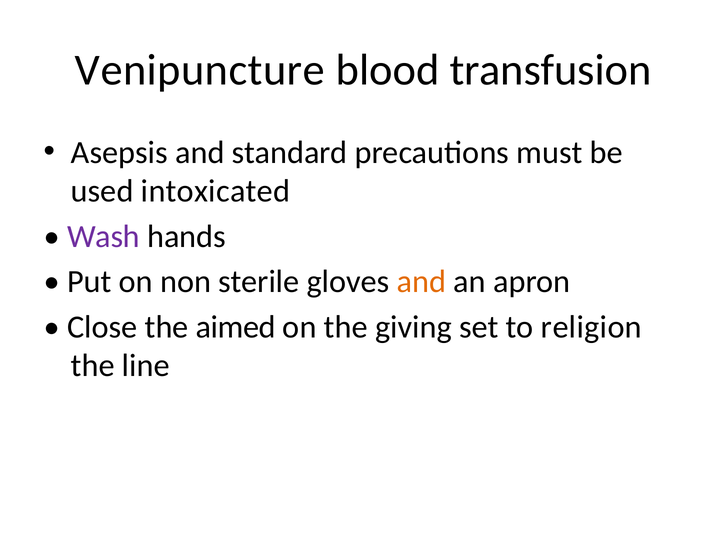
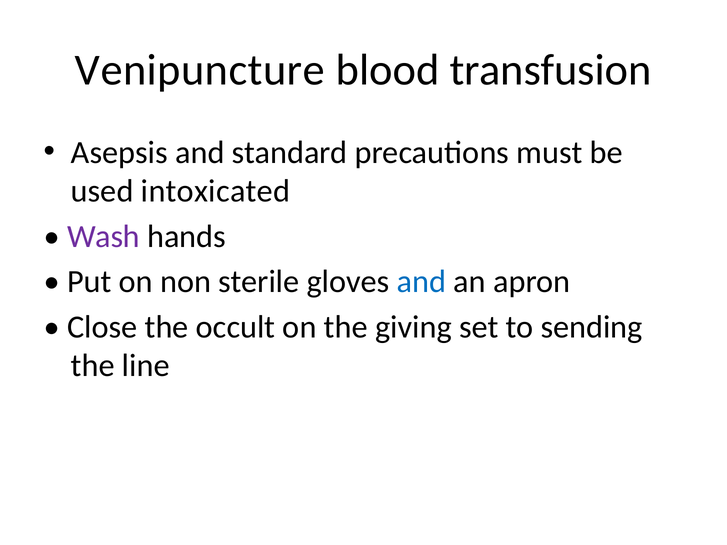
and colour: orange -> blue (421, 282)
aimed: aimed -> occult (236, 327)
religion: religion -> sending (592, 327)
